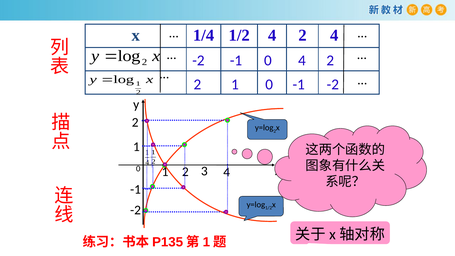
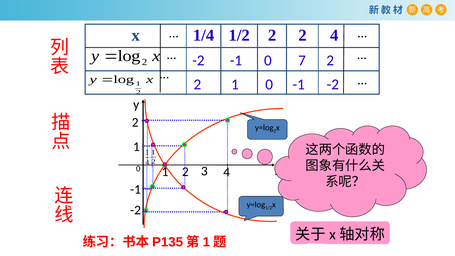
1/2 4: 4 -> 2 (272, 35)
0 4: 4 -> 7 (302, 60)
